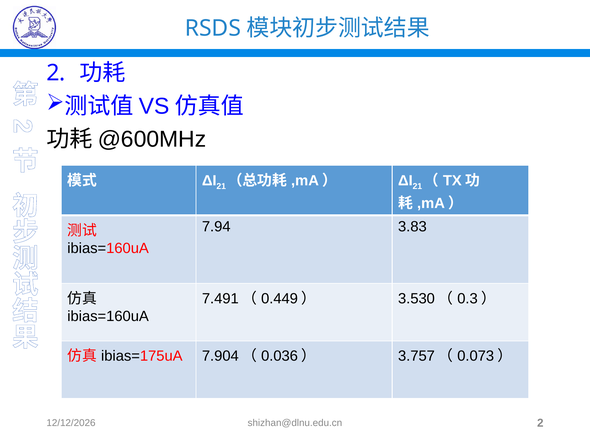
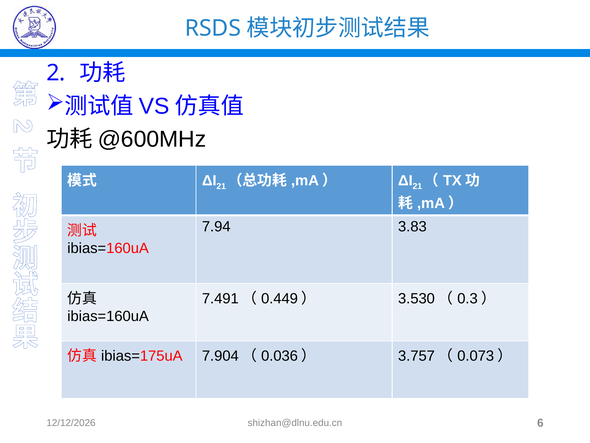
shizhan@dlnu.edu.cn 2: 2 -> 6 (540, 423)
